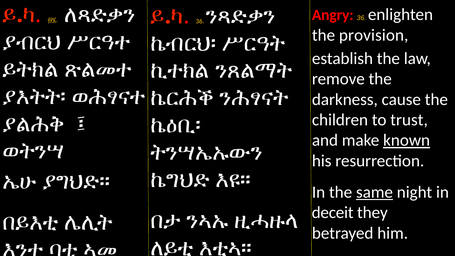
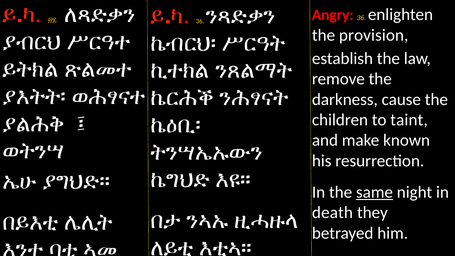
trust: trust -> taint (409, 120)
known underline: present -> none (407, 140)
deceit: deceit -> death (332, 213)
